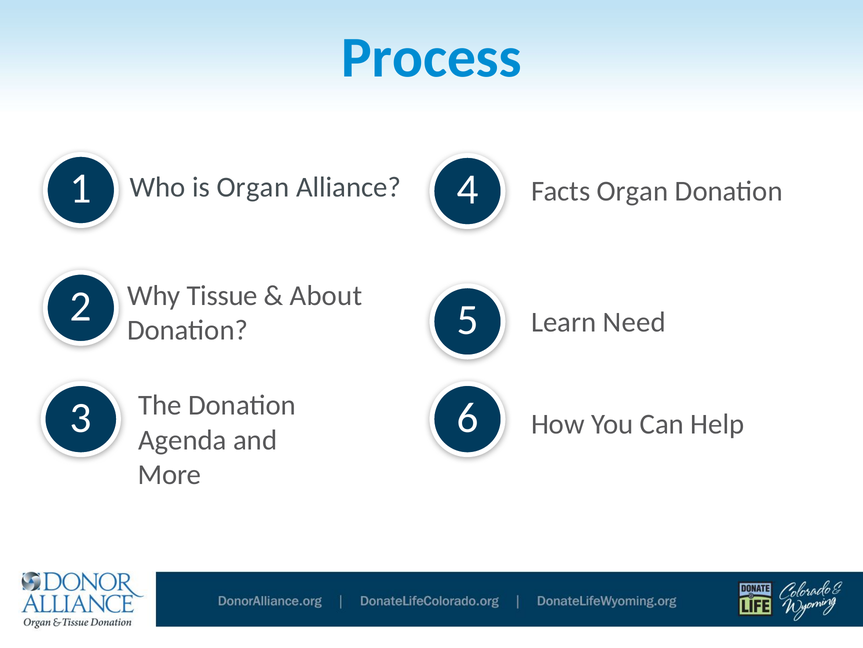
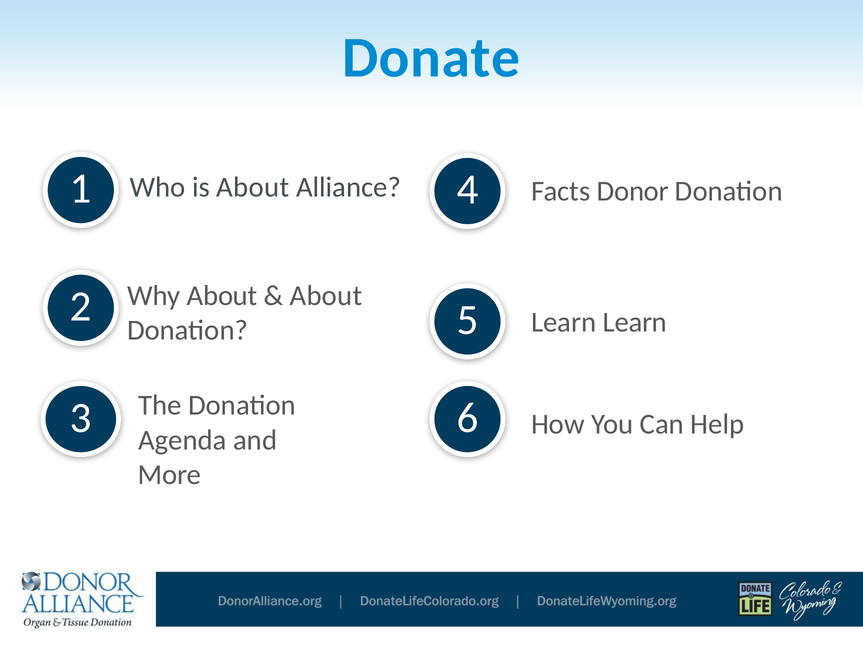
Process: Process -> Donate (431, 57)
is Organ: Organ -> About (253, 187)
Facts Organ: Organ -> Donor (633, 191)
Why Tissue: Tissue -> About (222, 295)
Learn Need: Need -> Learn (635, 322)
